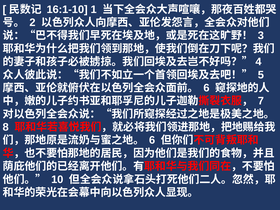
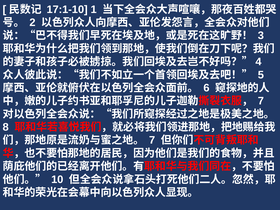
16:1-10: 16:1-10 -> 17:1-10 (67, 9)
6: 6 -> 7 (152, 140)
